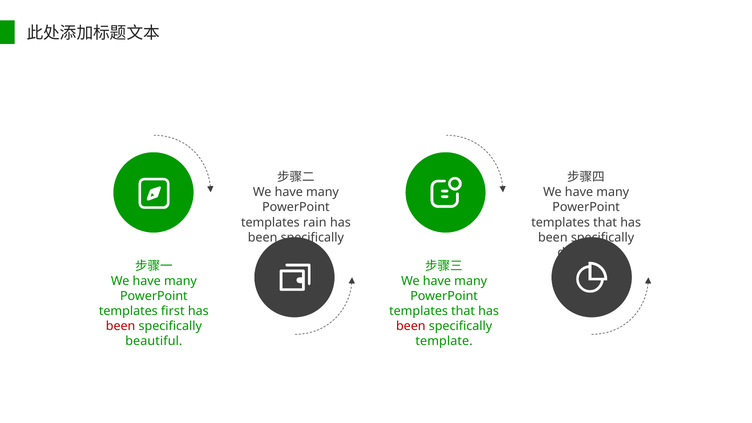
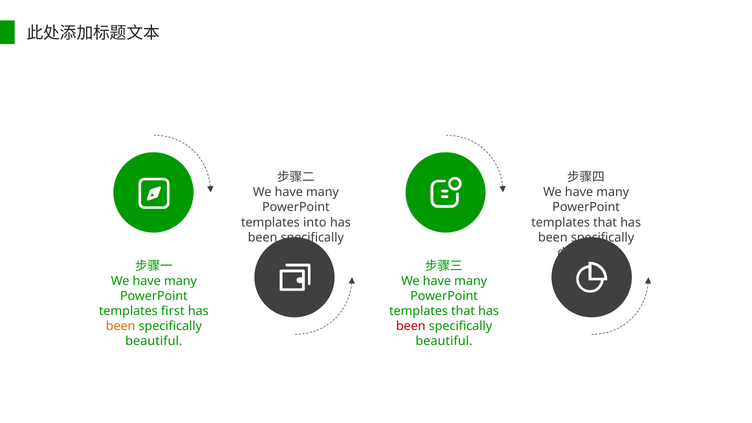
rain: rain -> into (315, 222)
been colour: red -> orange (121, 326)
template: template -> beautiful (444, 341)
